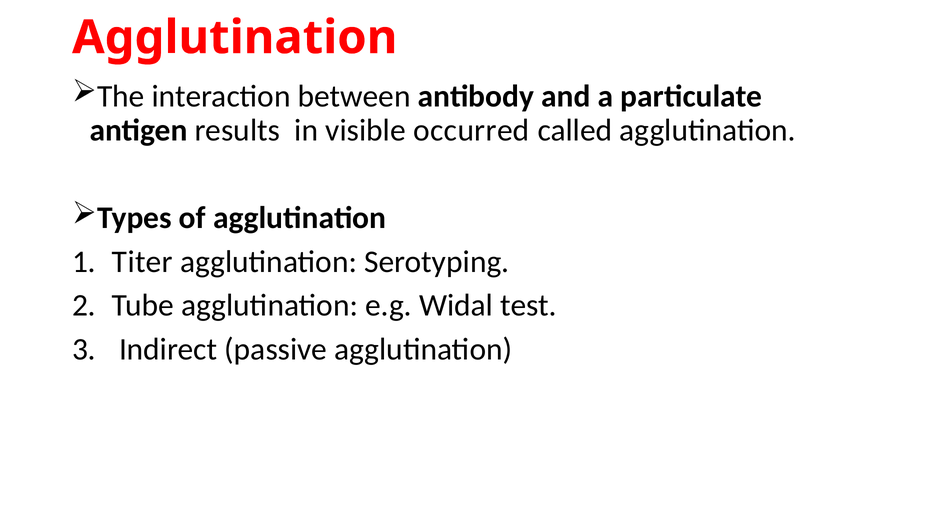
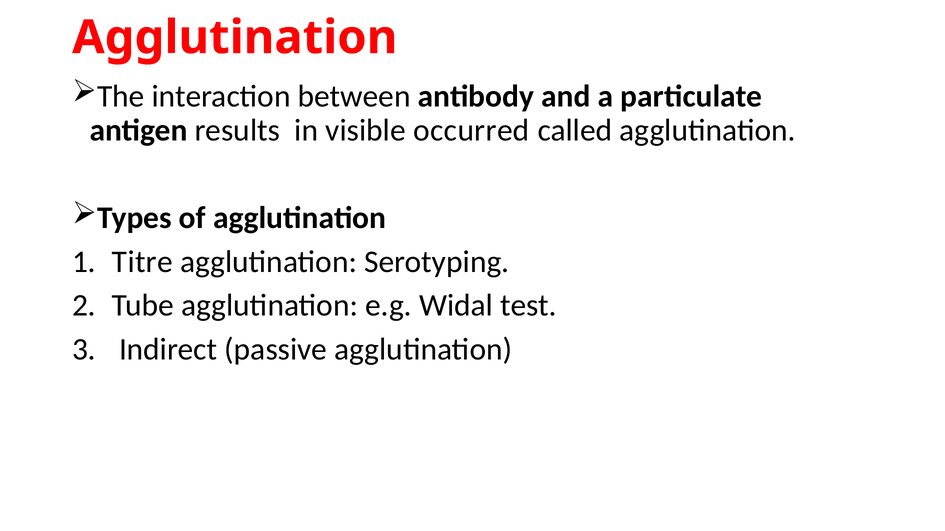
Titer: Titer -> Titre (142, 262)
